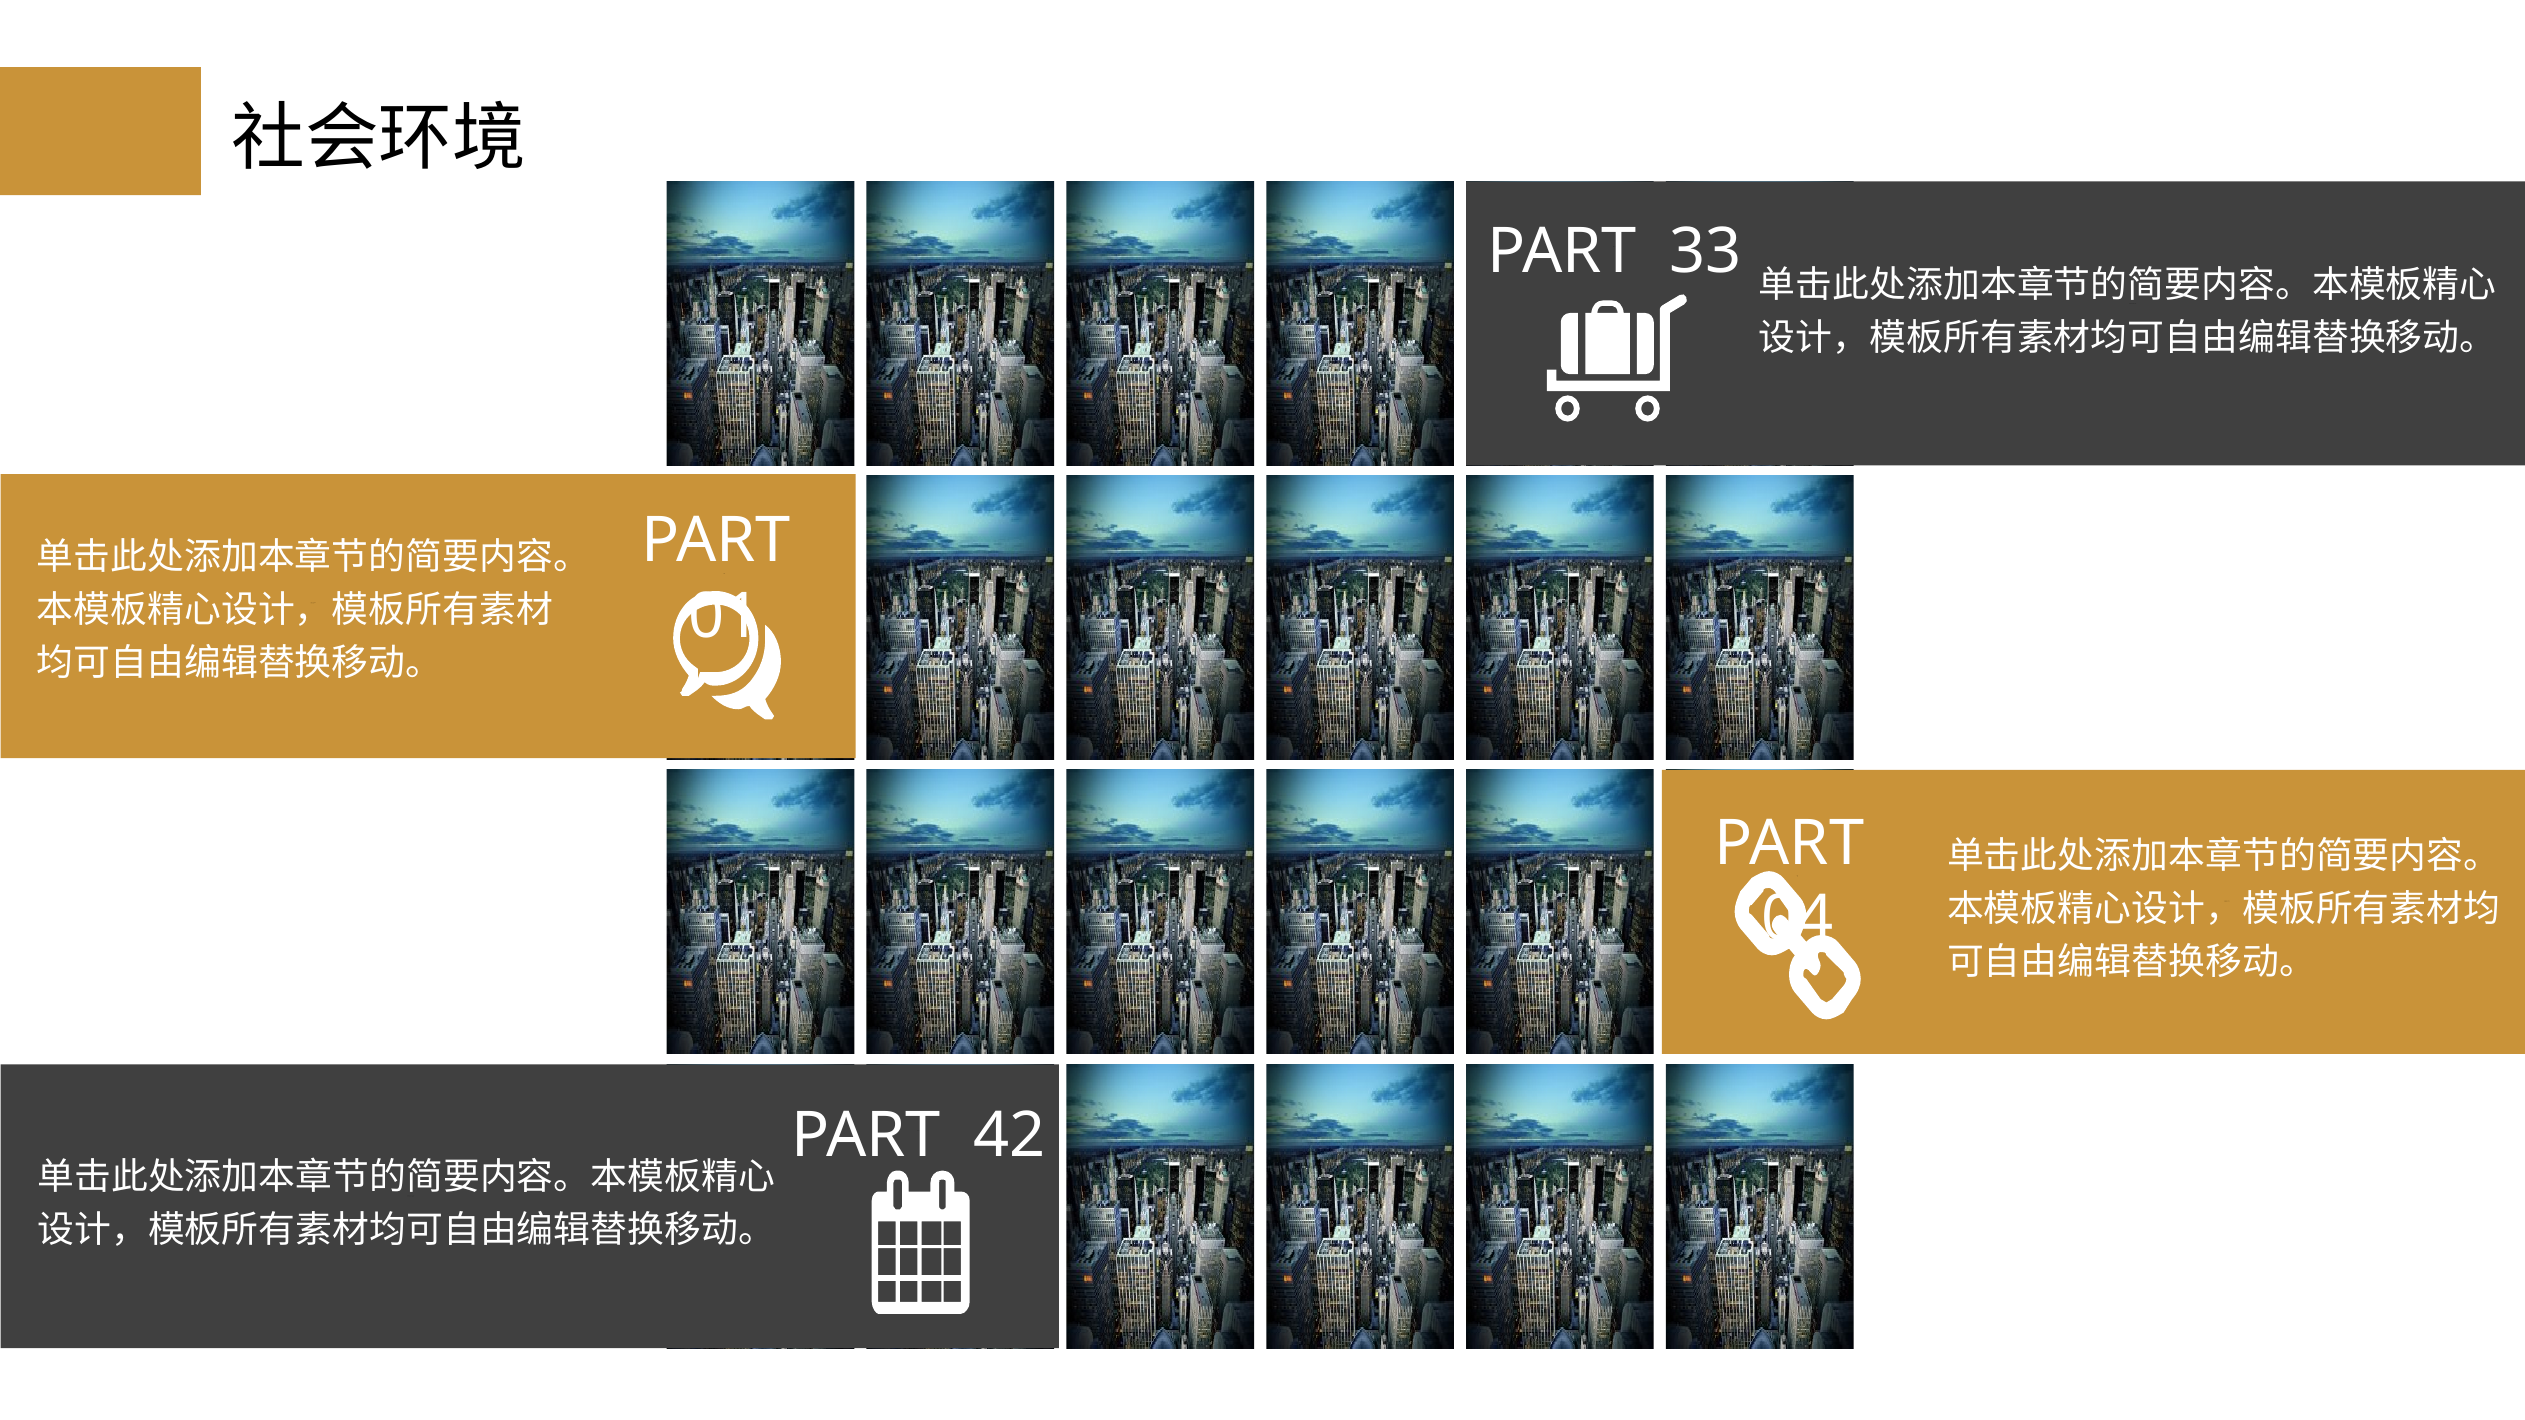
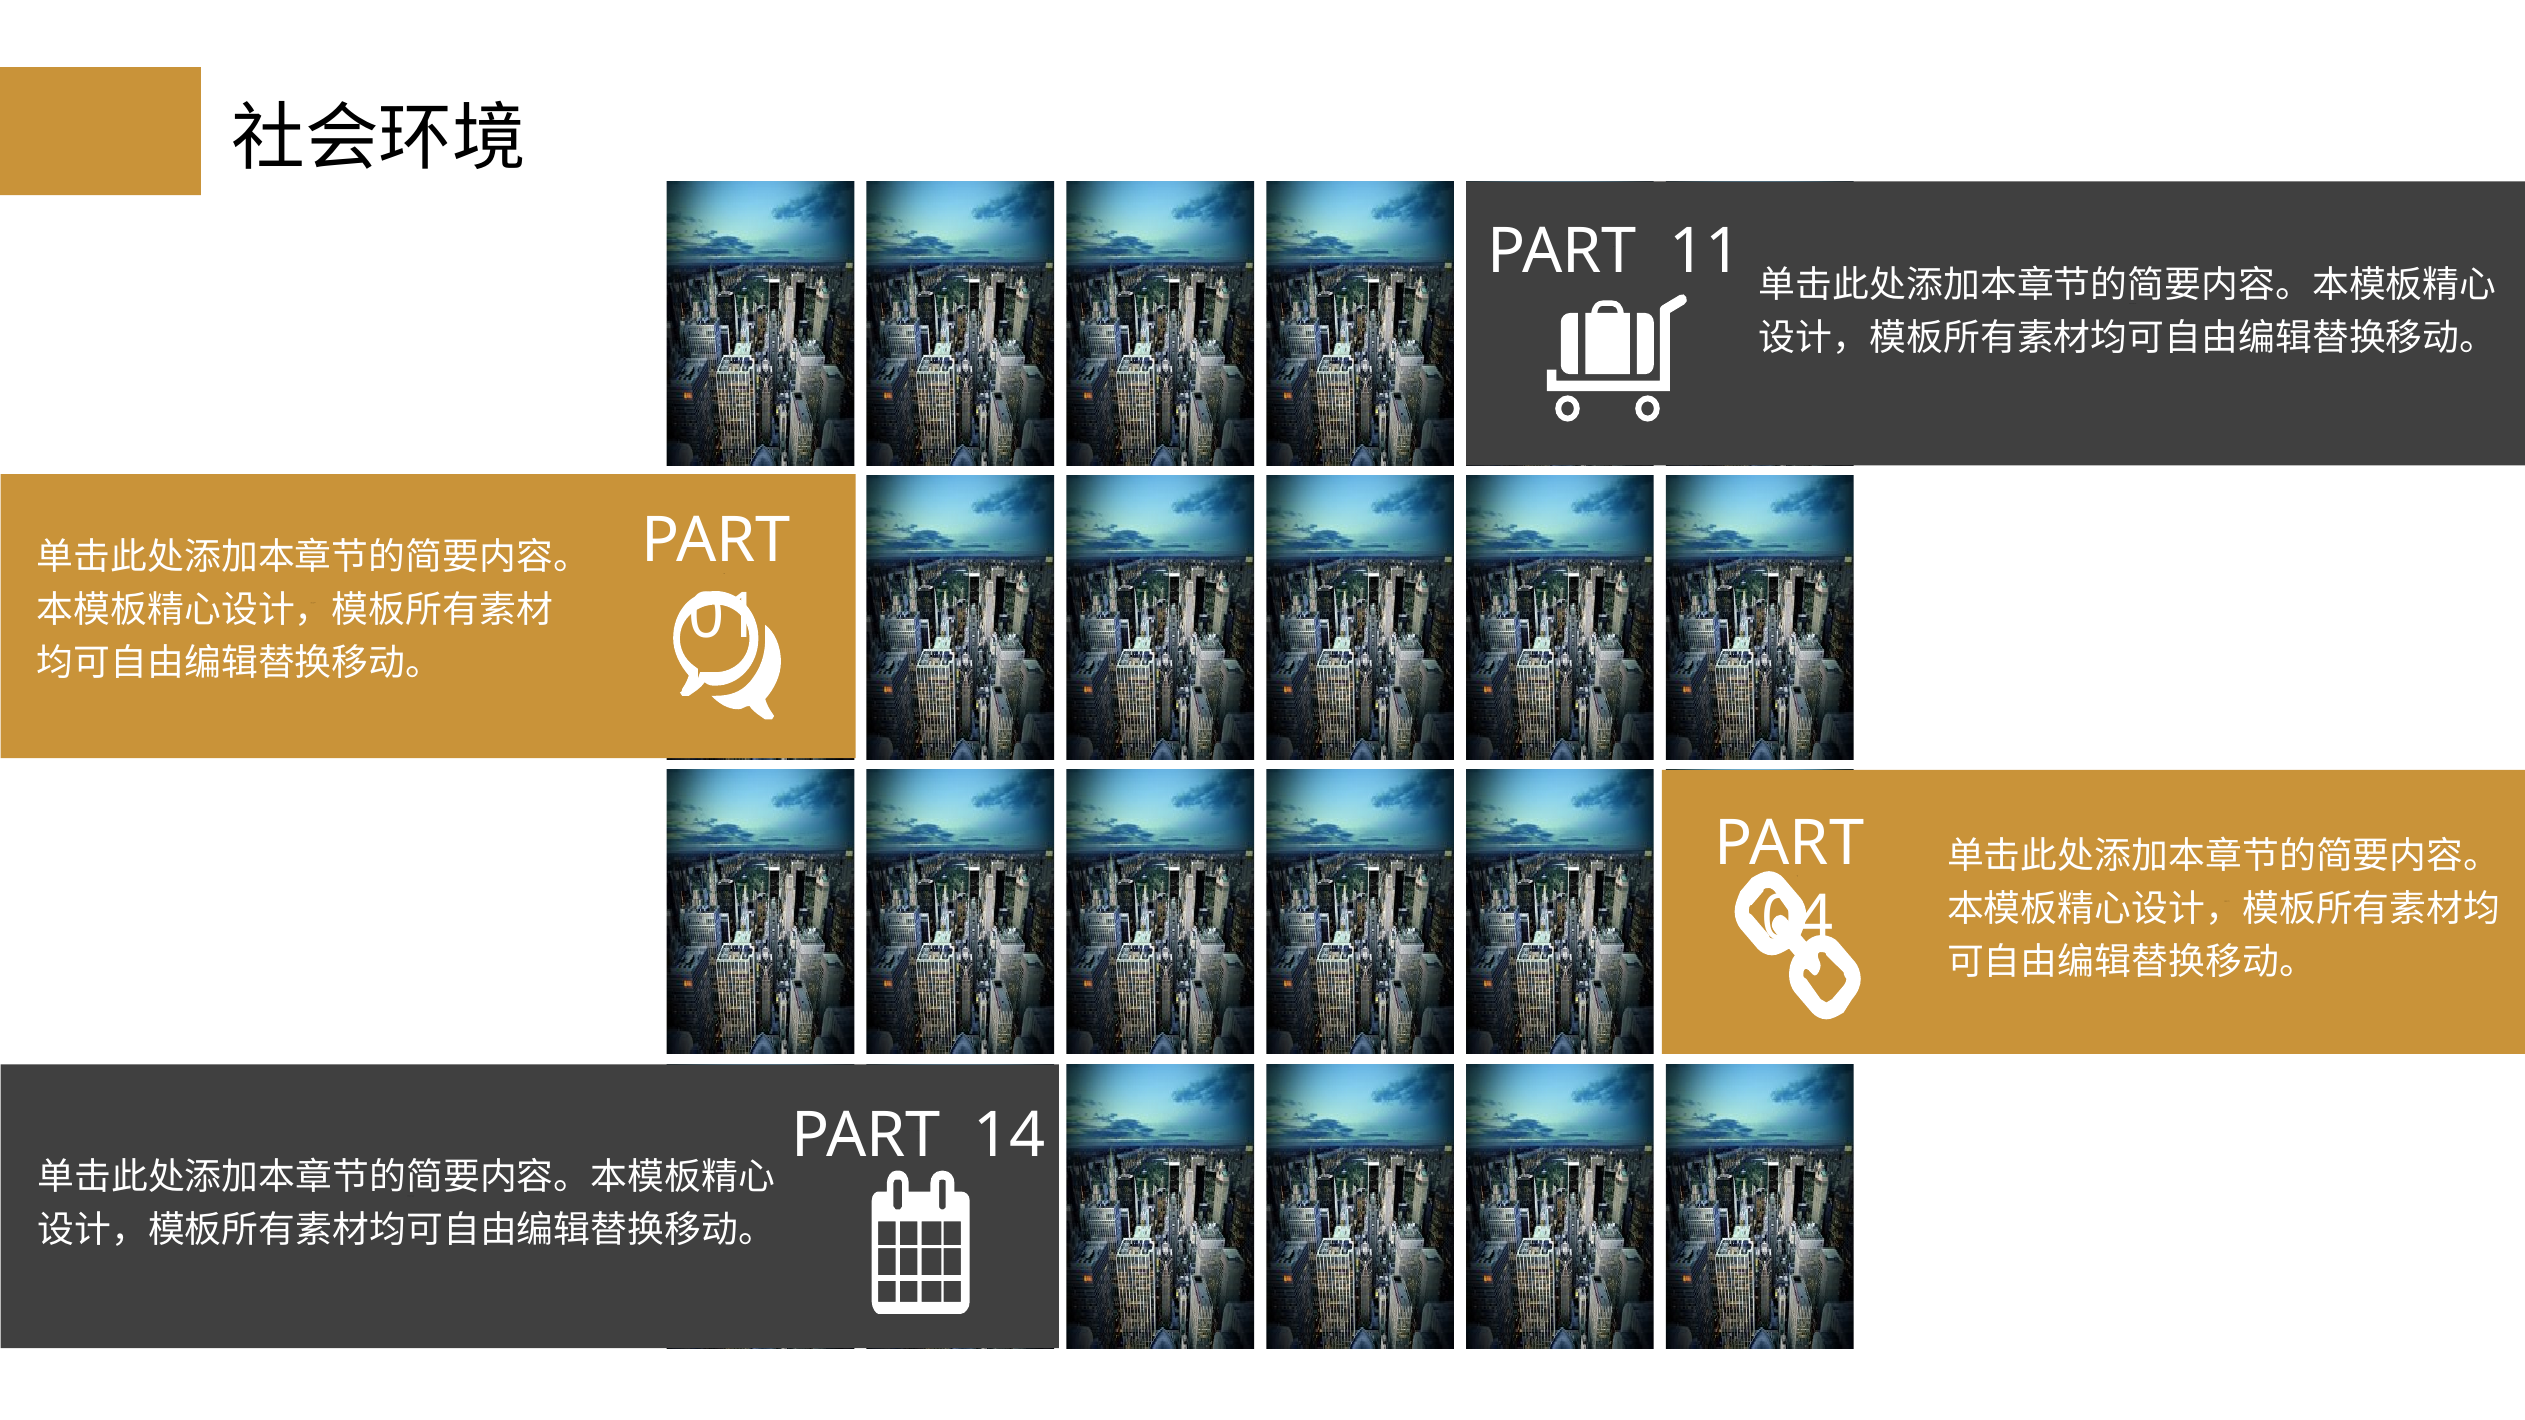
33: 33 -> 11 (1706, 251)
42: 42 -> 14 (1010, 1136)
